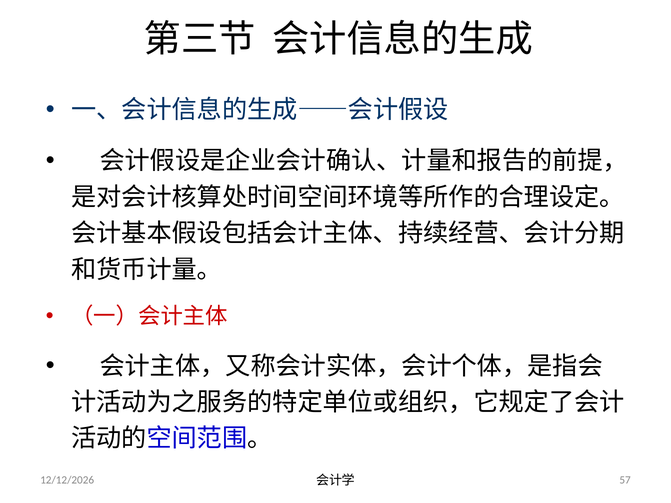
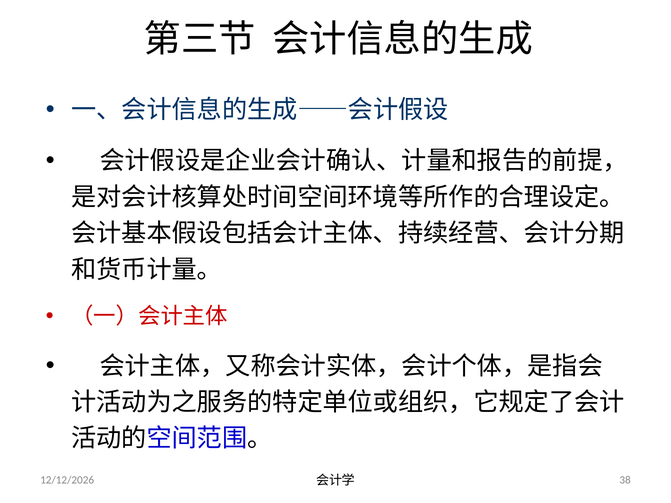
57: 57 -> 38 (625, 480)
